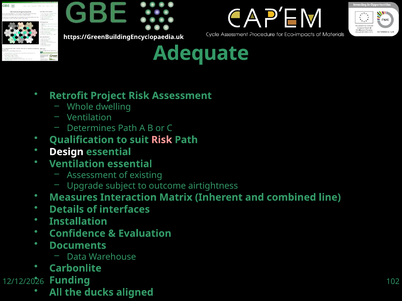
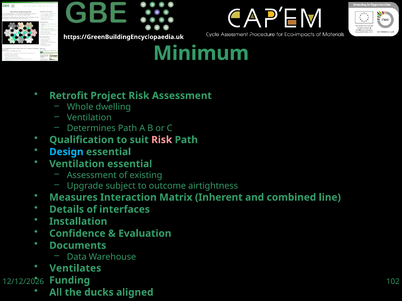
Adequate: Adequate -> Minimum (201, 53)
Design colour: white -> light blue (66, 152)
Carbonlite: Carbonlite -> Ventilates (75, 269)
